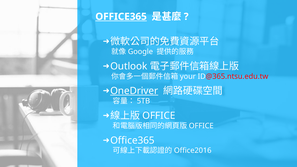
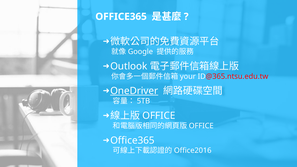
OFFICE365 underline: present -> none (121, 17)
